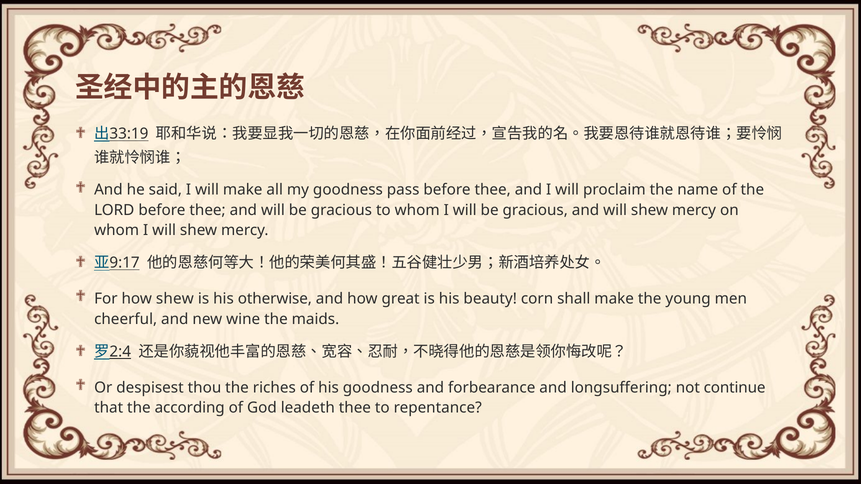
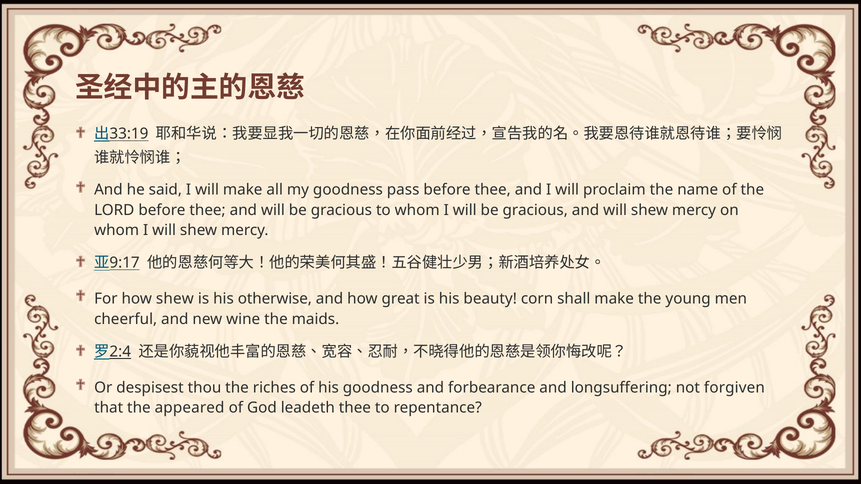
continue: continue -> forgiven (734, 388)
according: according -> appeared (190, 408)
